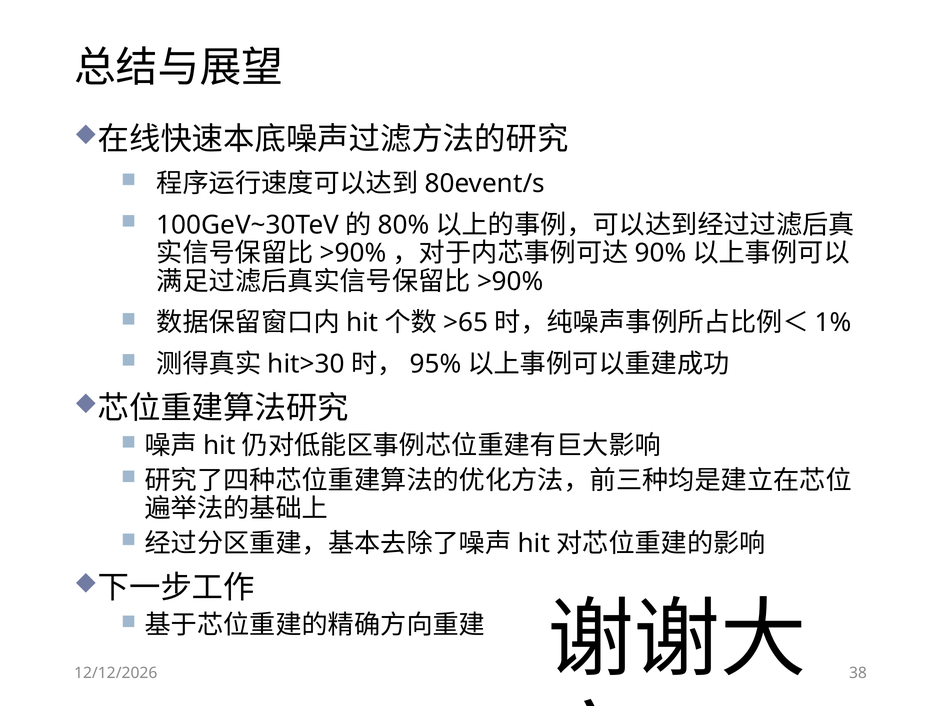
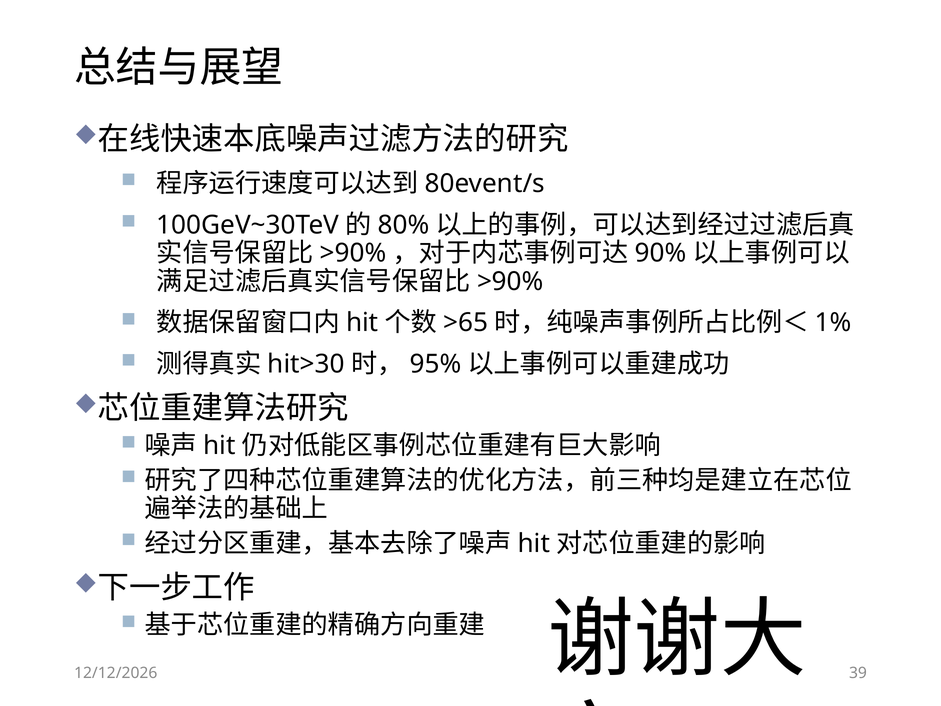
38: 38 -> 39 (858, 673)
